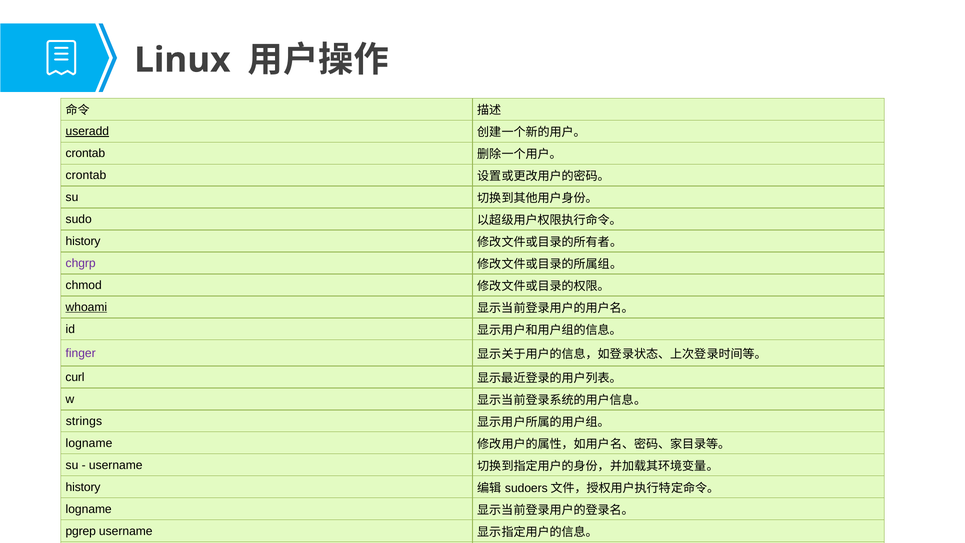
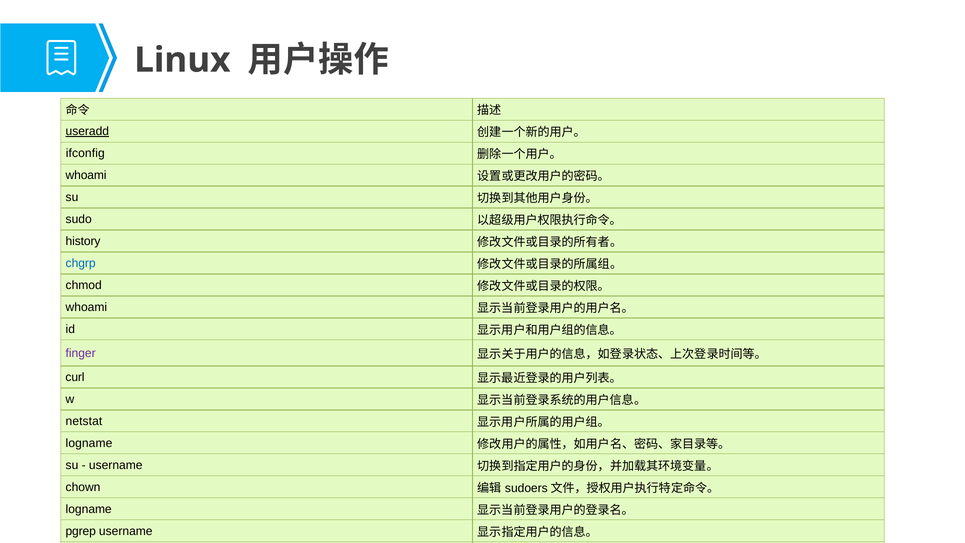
crontab: crontab -> ifconfig (85, 153)
crontab: crontab -> whoami (86, 175)
chgrp colour: purple -> blue (81, 263)
whoami underline: present -> none (86, 307)
strings: strings -> netstat (84, 421)
history: history -> chown (83, 487)
